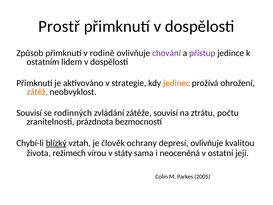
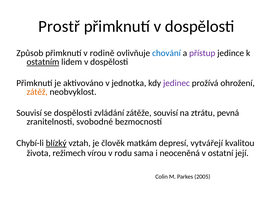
chování colour: purple -> blue (166, 53)
ostatním underline: none -> present (43, 62)
strategie: strategie -> jednotka (129, 83)
jedinec colour: orange -> purple (176, 83)
se rodinných: rodinných -> dospělosti (73, 113)
počtu: počtu -> pevná (228, 113)
prázdnota: prázdnota -> svobodné (95, 122)
ochrany: ochrany -> matkám (142, 143)
depresí ovlivňuje: ovlivňuje -> vytvářejí (207, 143)
státy: státy -> rodu (123, 153)
